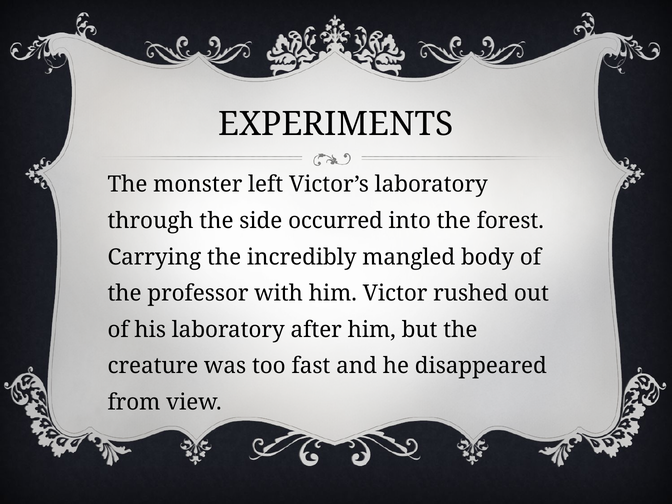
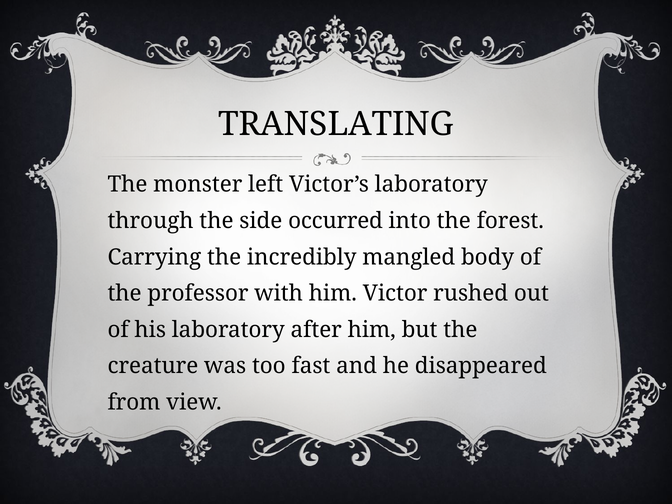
EXPERIMENTS: EXPERIMENTS -> TRANSLATING (336, 124)
